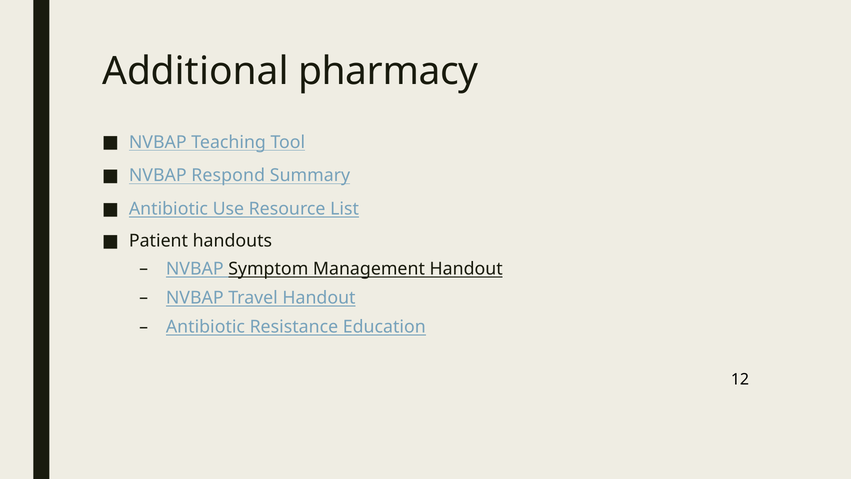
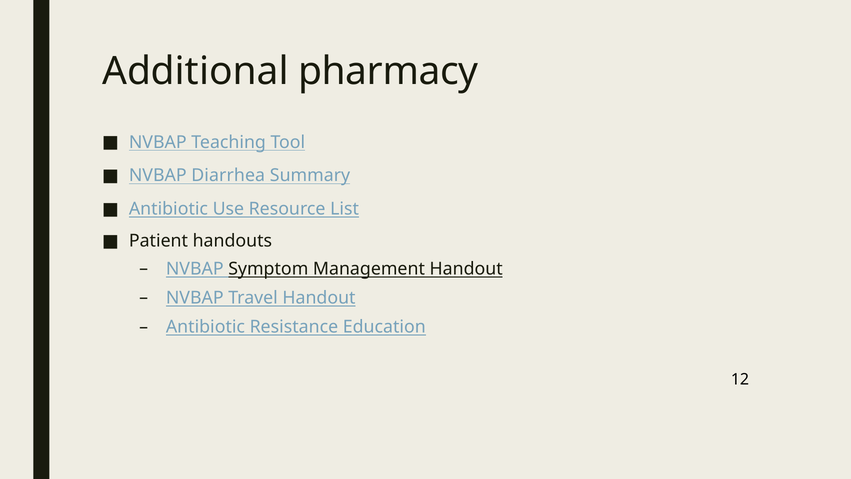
Respond: Respond -> Diarrhea (228, 176)
